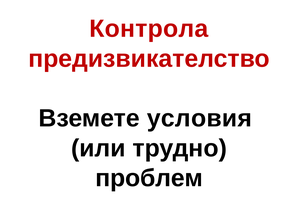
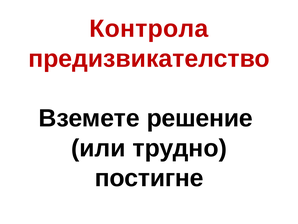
условия: условия -> решение (200, 118)
проблем: проблем -> постигне (149, 178)
